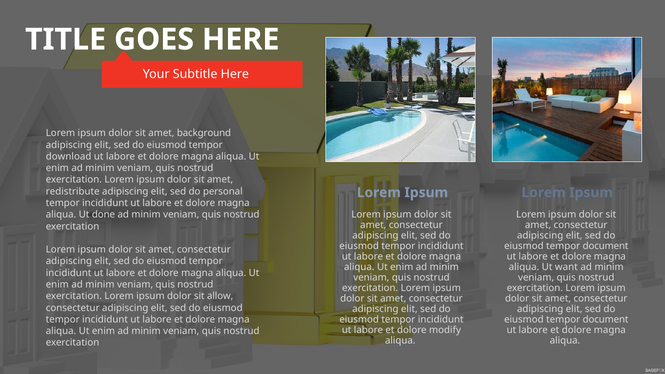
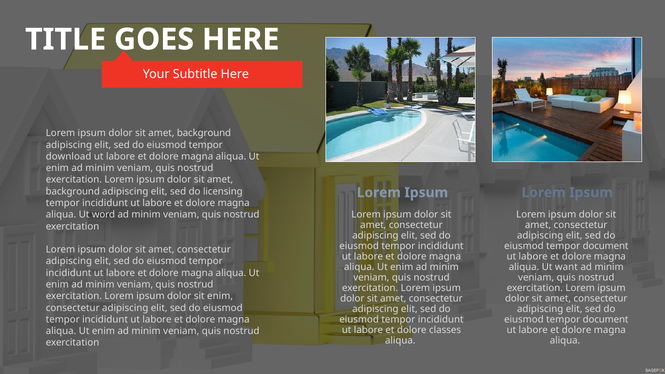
redistribute: redistribute -> background (73, 191)
personal: personal -> licensing (223, 191)
done: done -> word (103, 215)
sit allow: allow -> enim (220, 296)
modify: modify -> classes (445, 330)
